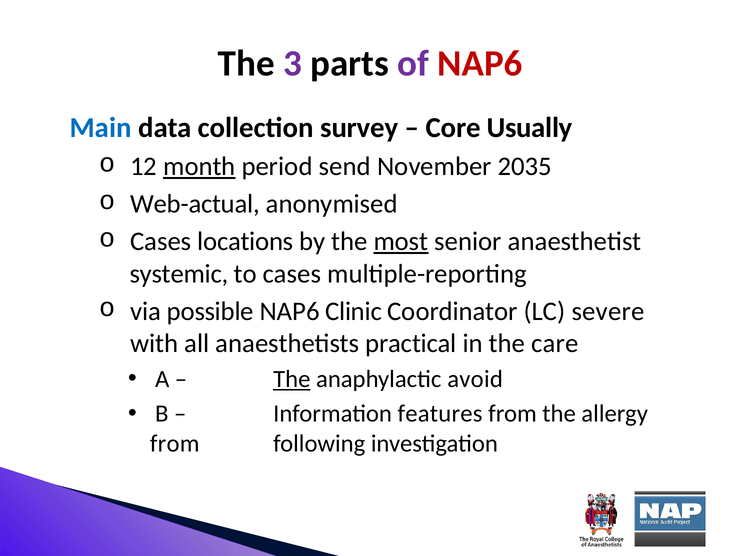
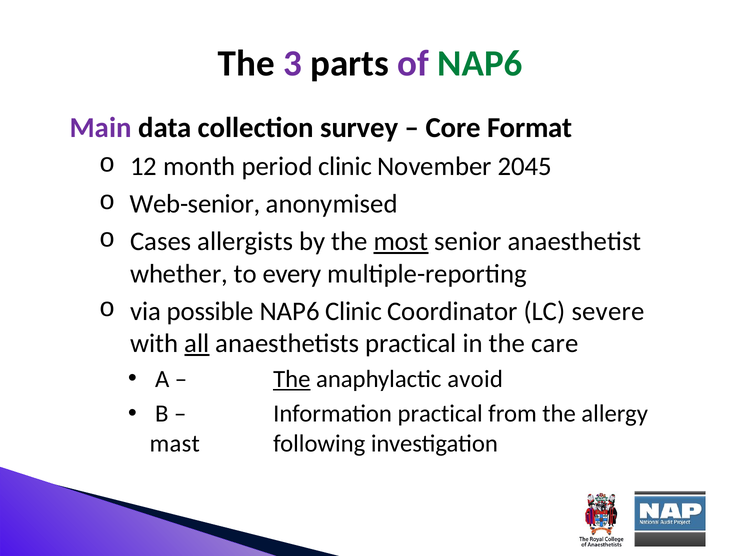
NAP6 colour: red -> green (480, 63)
Main colour: blue -> purple (101, 128)
Usually: Usually -> Format (530, 128)
month underline: present -> none (199, 166)
period send: send -> clinic (345, 166)
2035: 2035 -> 2045 (525, 166)
Web-actual: Web-actual -> Web-senior (195, 204)
locations: locations -> allergists (245, 241)
systemic: systemic -> whether (179, 274)
to cases: cases -> every (292, 274)
all underline: none -> present (197, 343)
Information features: features -> practical (440, 414)
from: from -> mast (175, 443)
